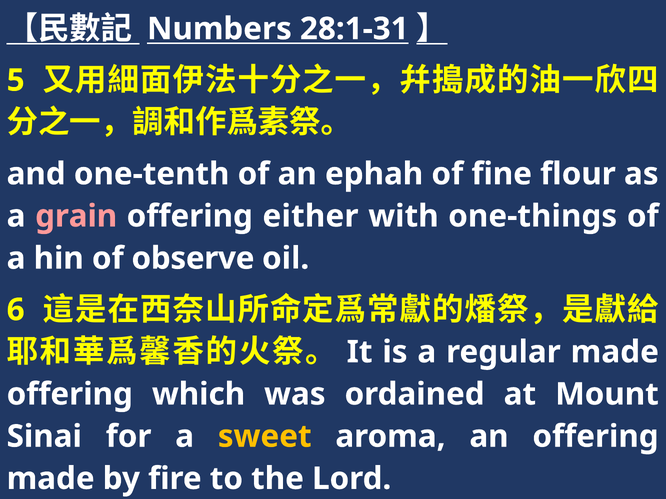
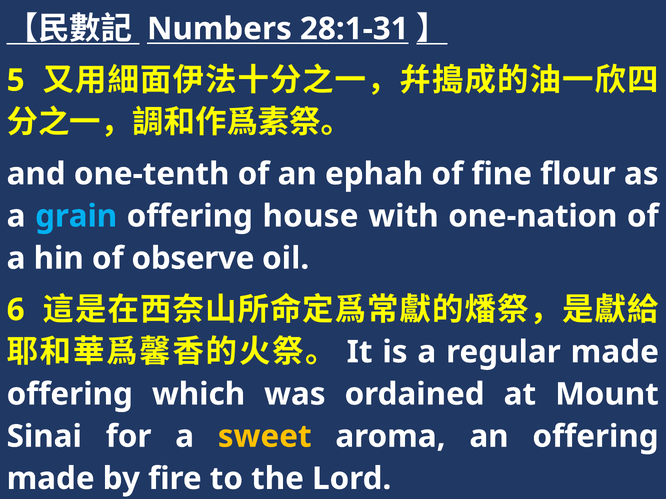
grain colour: pink -> light blue (76, 216)
either: either -> house (310, 216)
one-things: one-things -> one-nation (533, 216)
